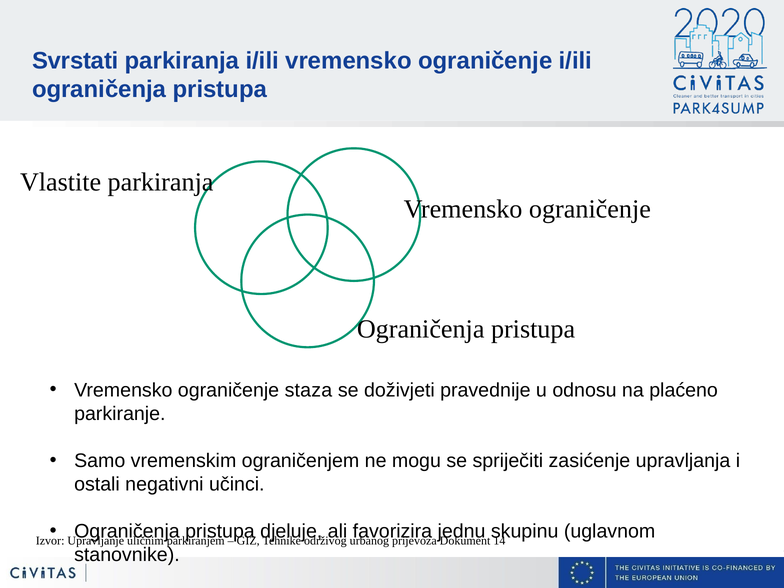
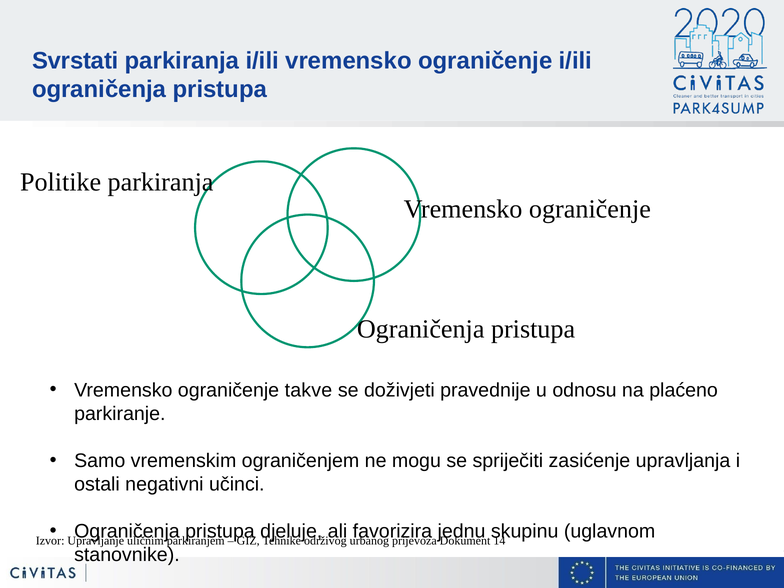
Vlastite: Vlastite -> Politike (61, 182)
staza: staza -> takve (308, 390)
